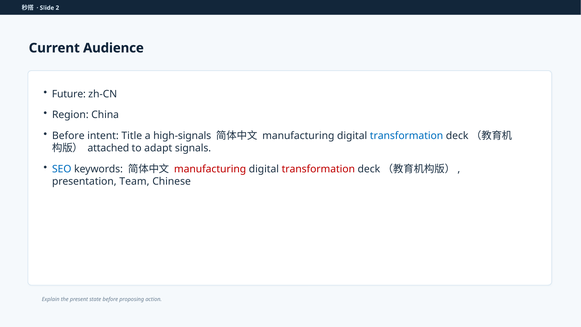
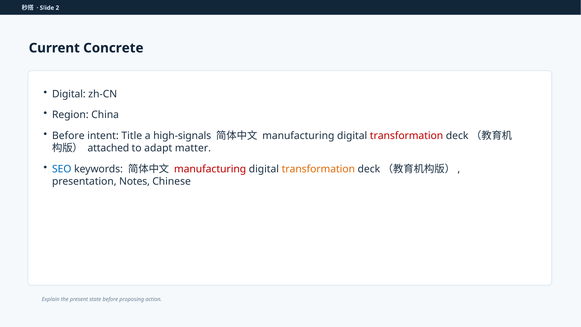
Audience: Audience -> Concrete (113, 48)
Future: Future -> Digital (69, 94)
transformation colour: blue -> red (407, 136)
signals: signals -> matter (193, 148)
transformation colour: red -> orange (318, 169)
Team: Team -> Notes (135, 181)
